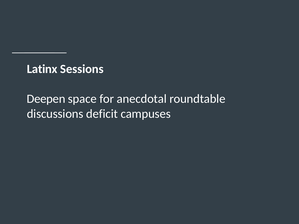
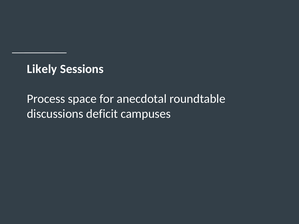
Latinx: Latinx -> Likely (42, 69)
Deepen: Deepen -> Process (46, 99)
